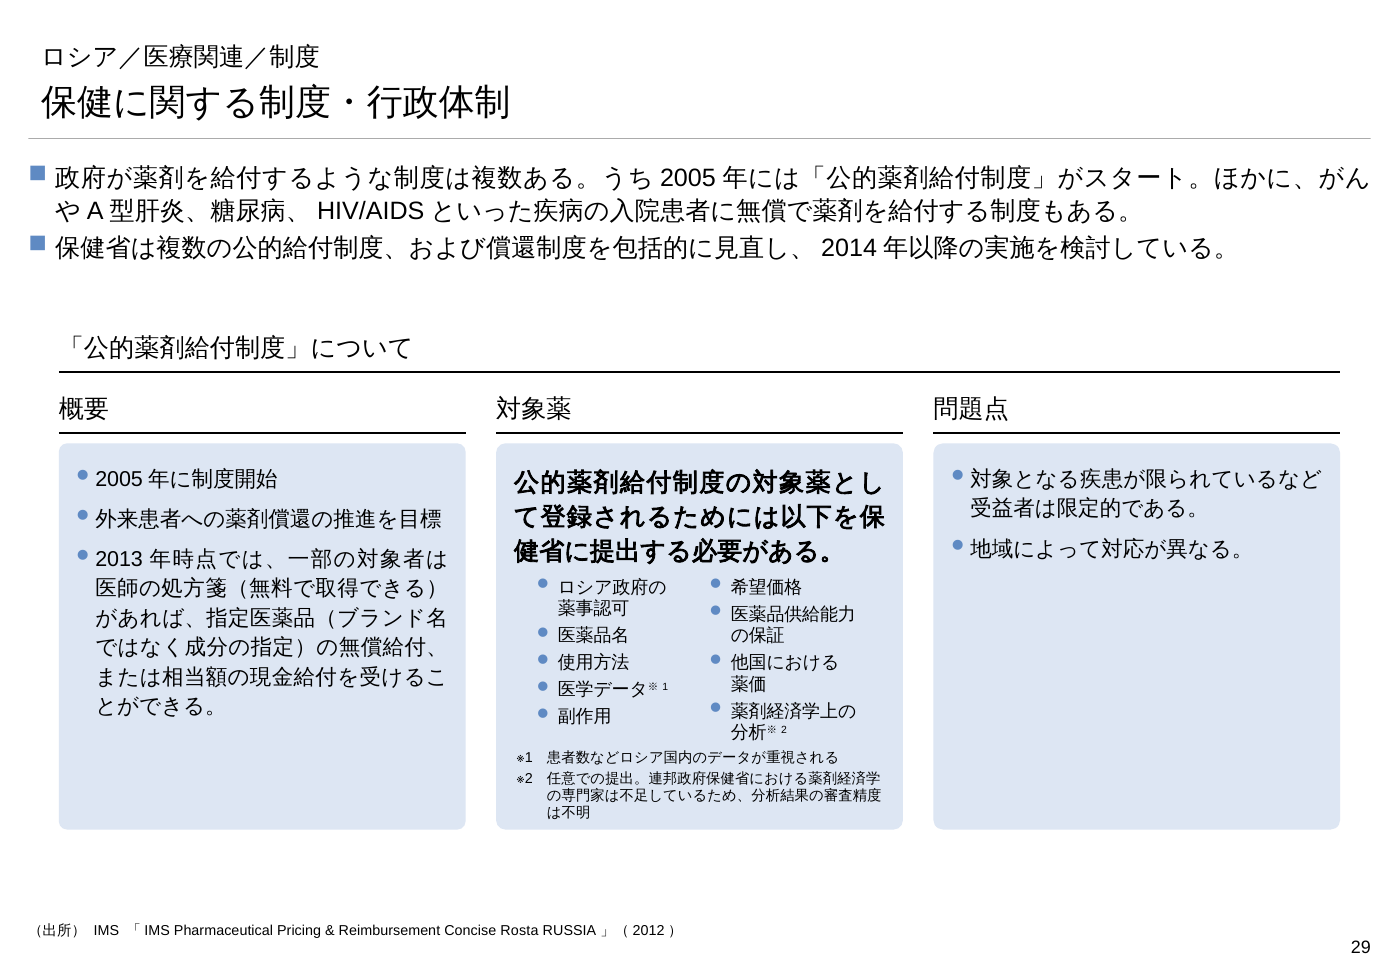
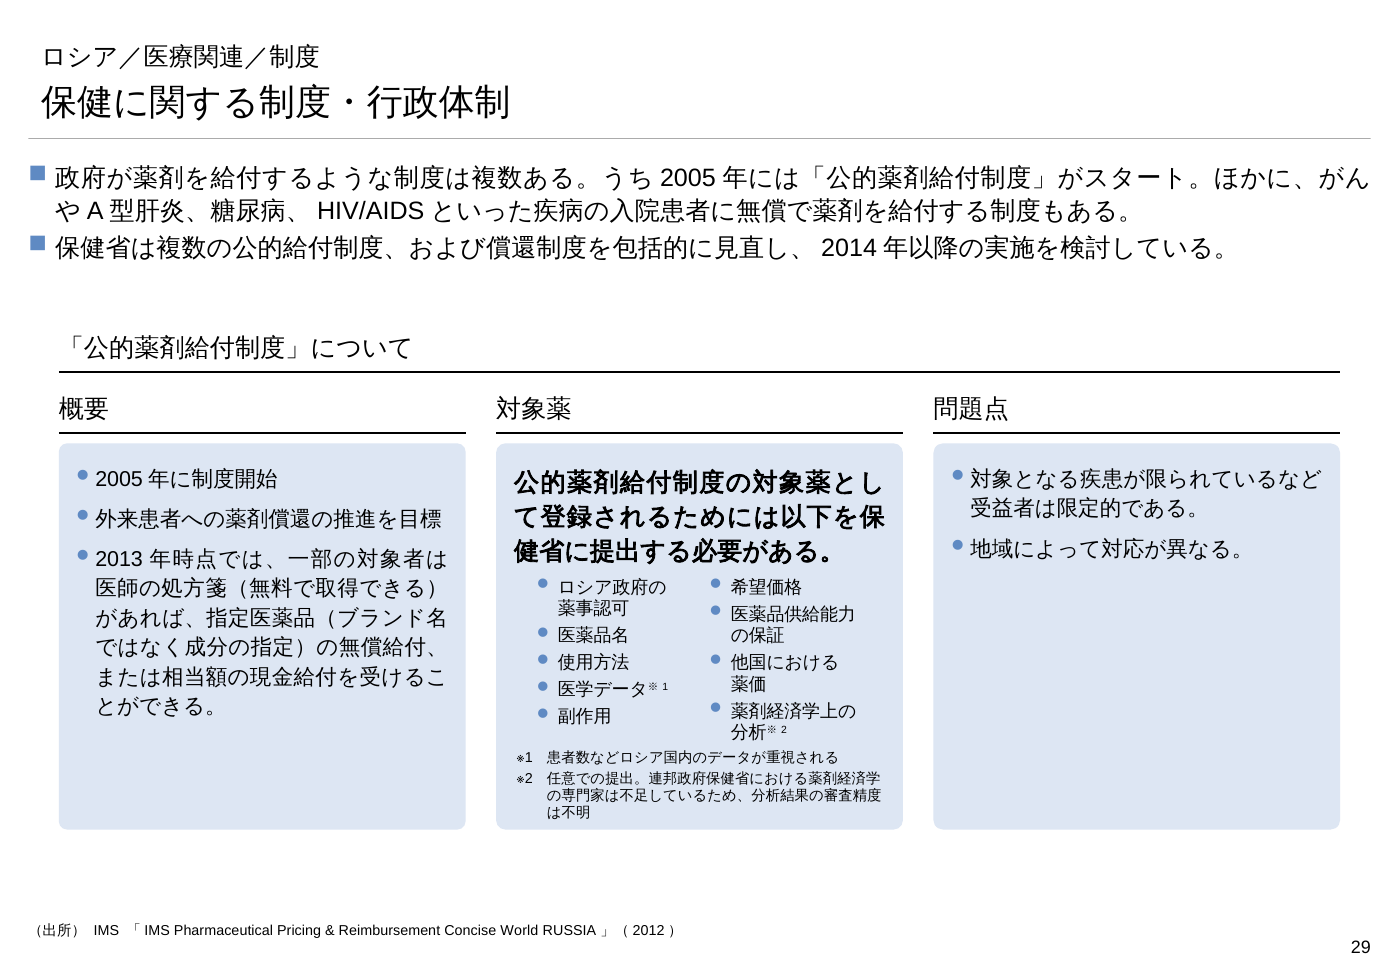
Rosta: Rosta -> World (519, 931)
